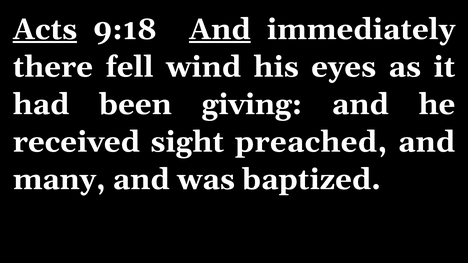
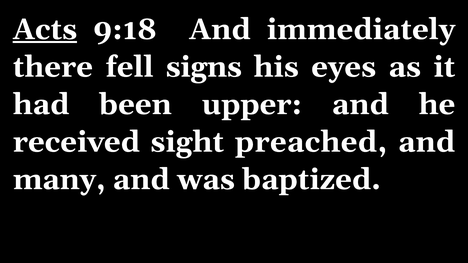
And underline: present -> none (220, 29)
wind: wind -> signs (204, 67)
giving: giving -> upper (252, 105)
